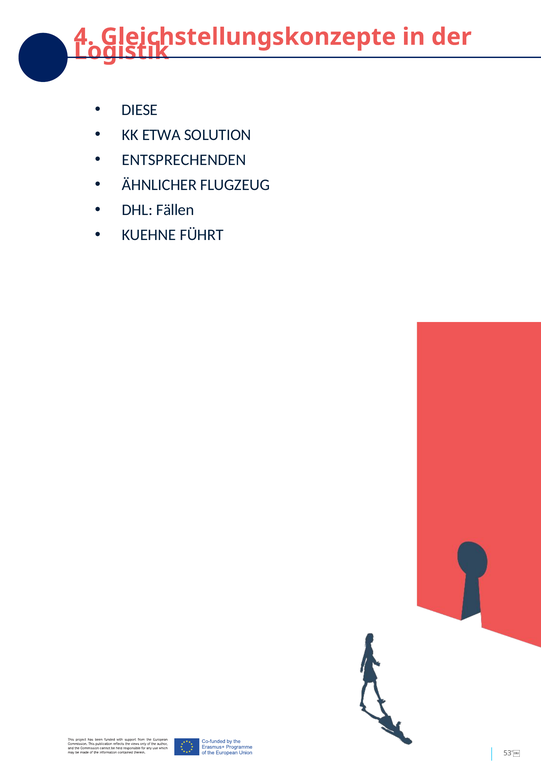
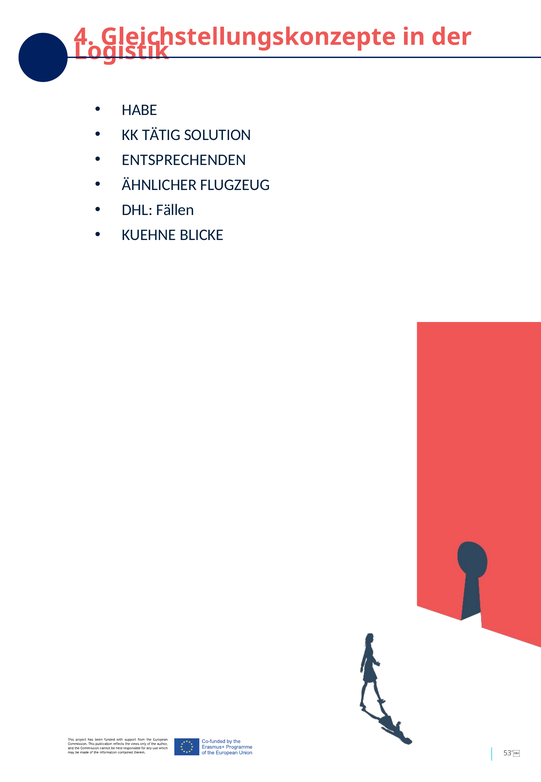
DIESE: DIESE -> HABE (140, 110)
ETWA: ETWA -> TÄTIG (161, 135)
FÜHRT: FÜHRT -> BLICKE (202, 235)
